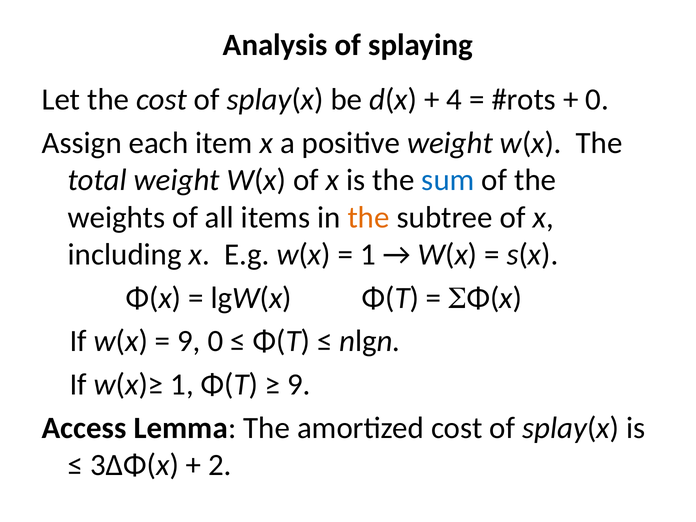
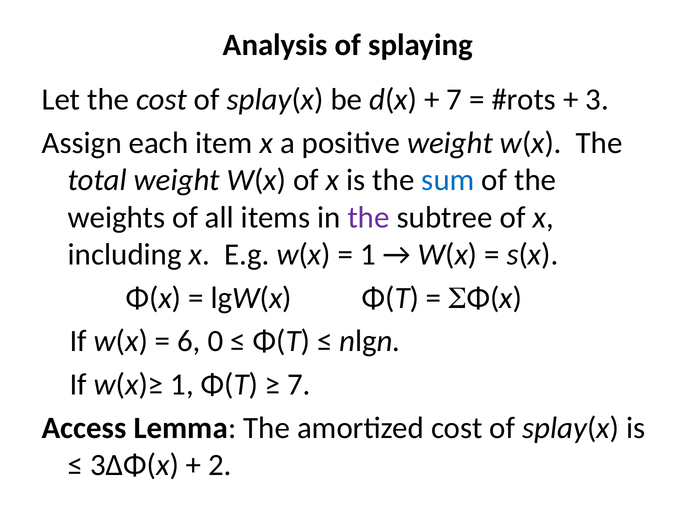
4: 4 -> 7 (454, 100)
0: 0 -> 3 (597, 100)
the colour: orange -> purple (369, 217)
9: 9 -> 6 (189, 341)
9: 9 -> 7 (299, 385)
